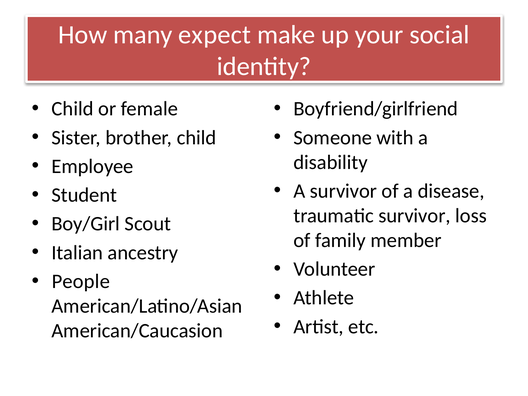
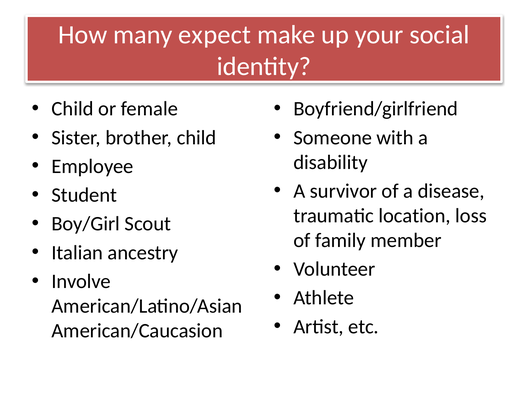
traumatic survivor: survivor -> location (415, 216)
People: People -> Involve (81, 281)
